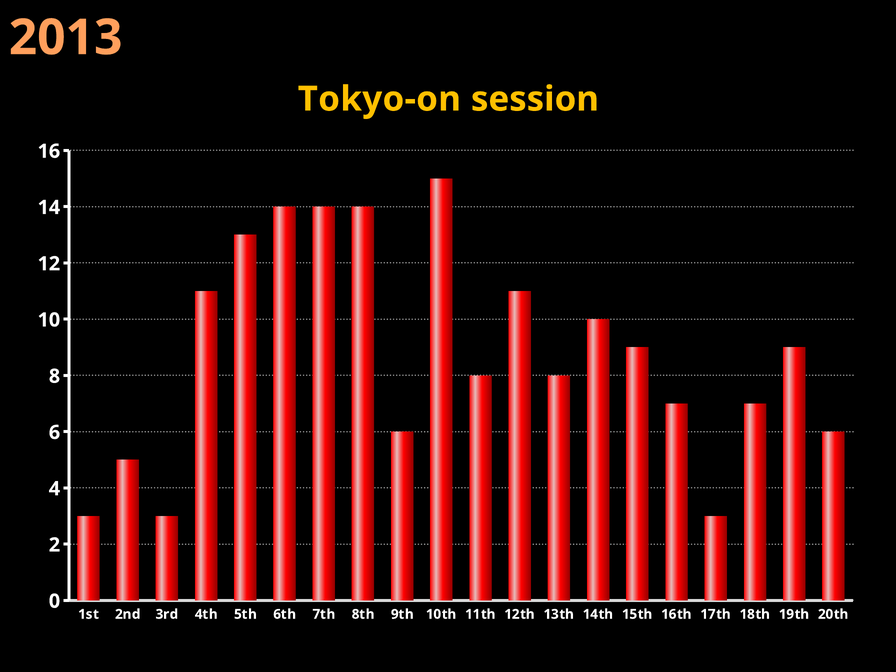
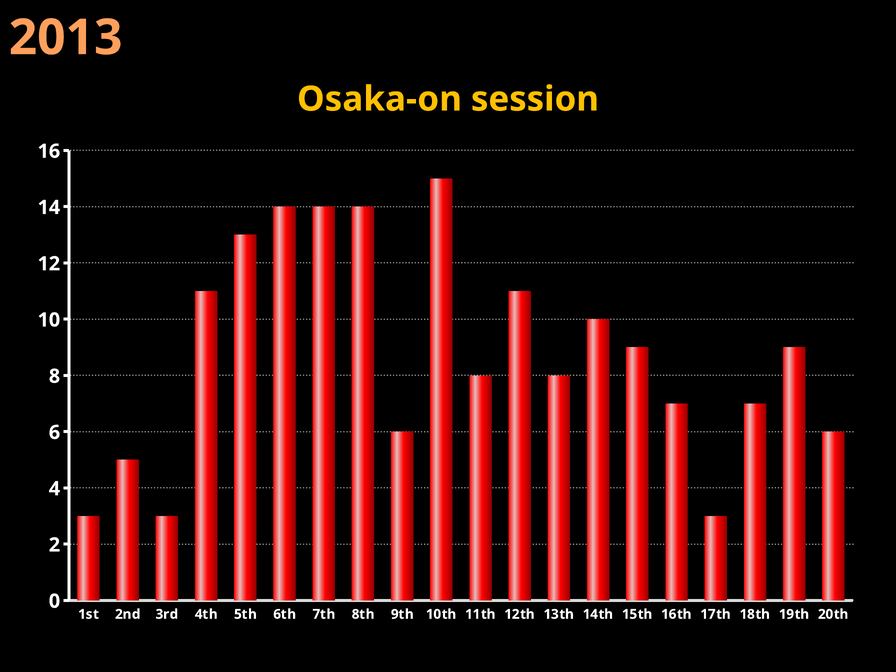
Tokyo-on: Tokyo-on -> Osaka-on (379, 99)
